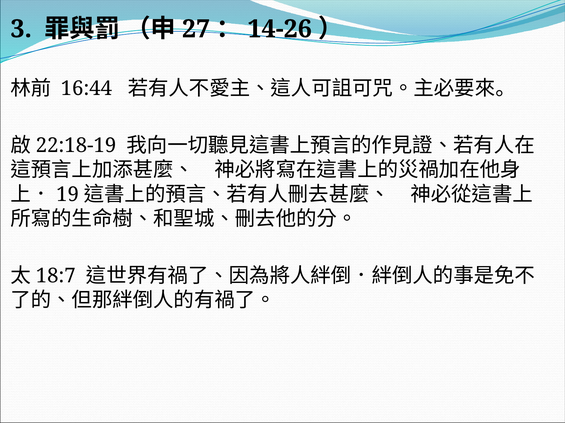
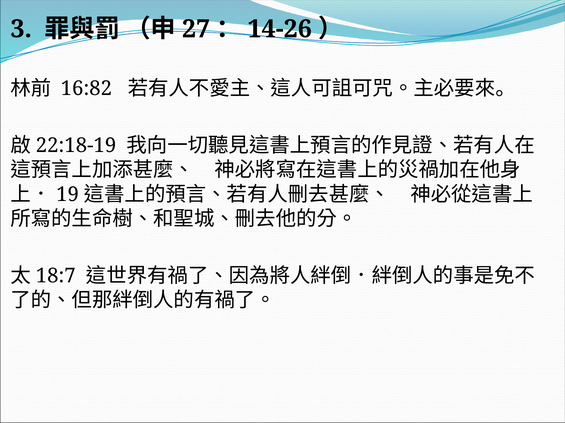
16:44: 16:44 -> 16:82 (86, 89)
